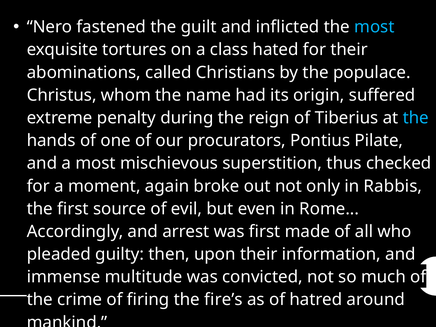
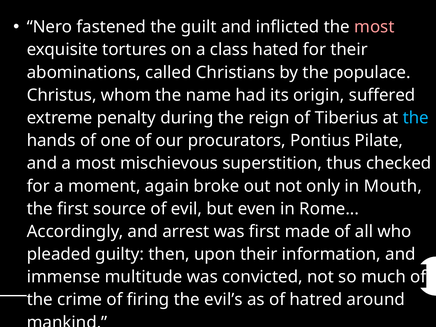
most colour: light blue -> pink (374, 27)
Rabbis: Rabbis -> Mouth (393, 186)
fire’s: fire’s -> evil’s (223, 300)
